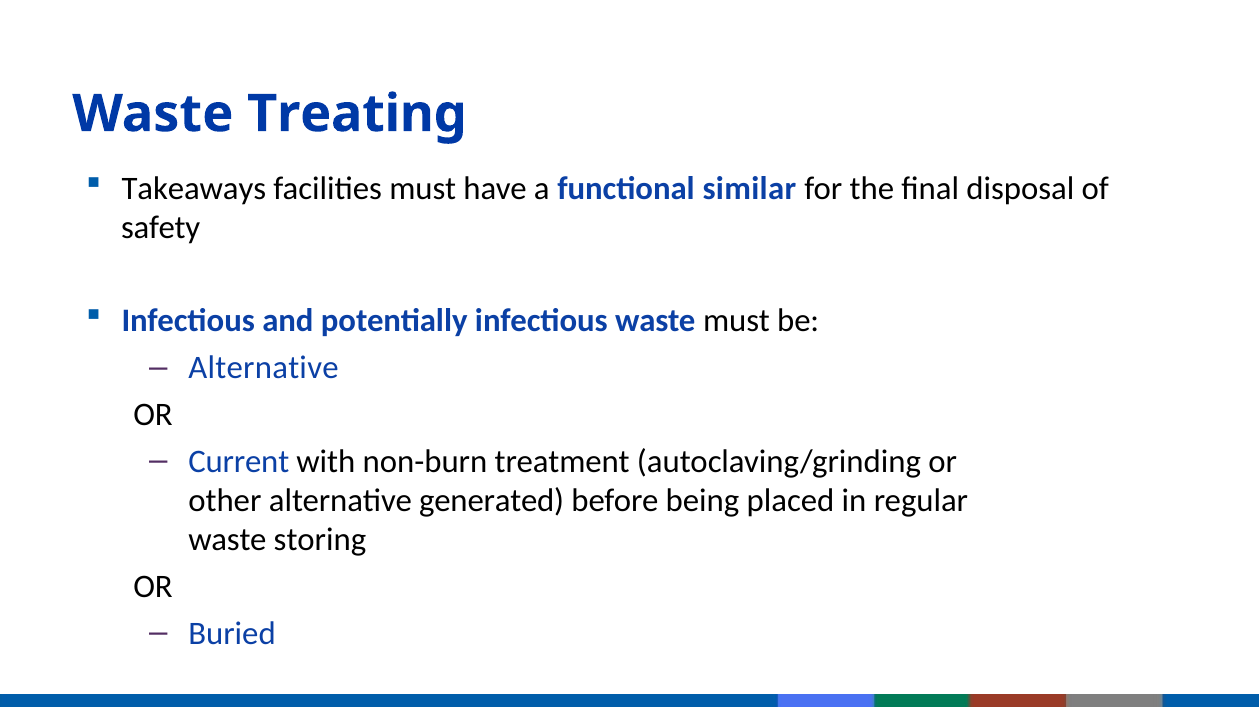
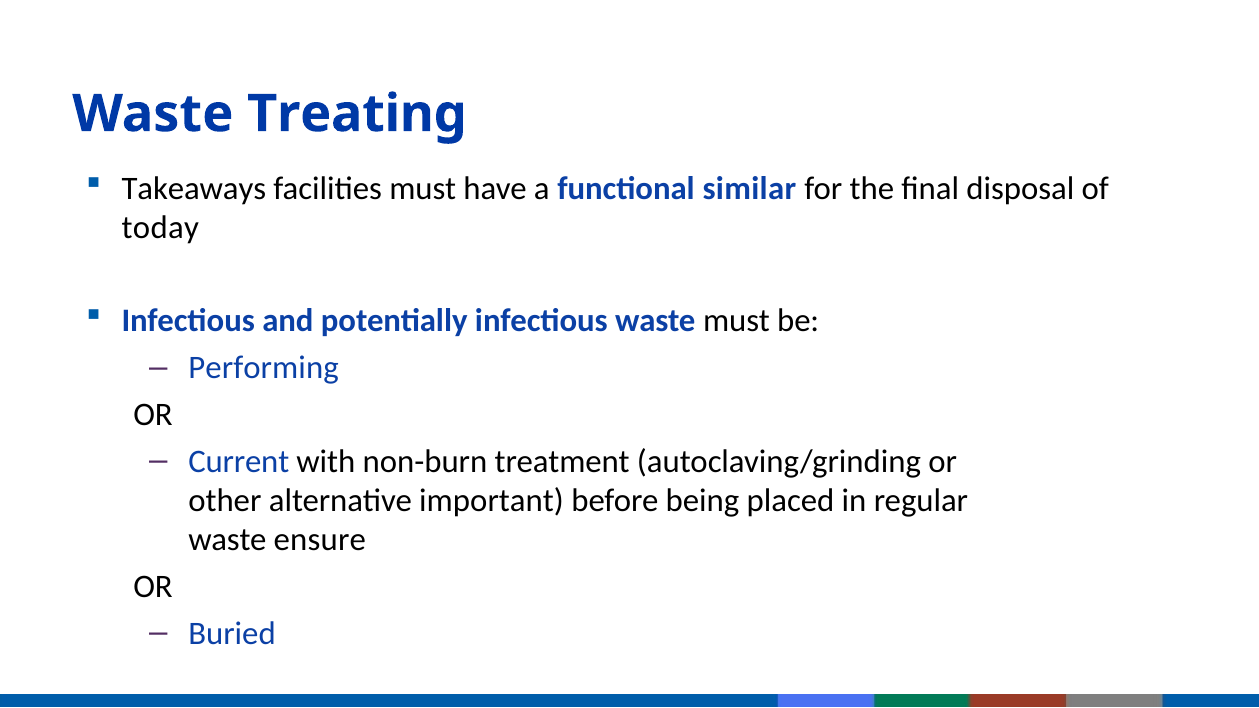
safety: safety -> today (160, 228)
Alternative: Alternative -> Performing (264, 368)
generated: generated -> important (492, 501)
storing: storing -> ensure (320, 540)
